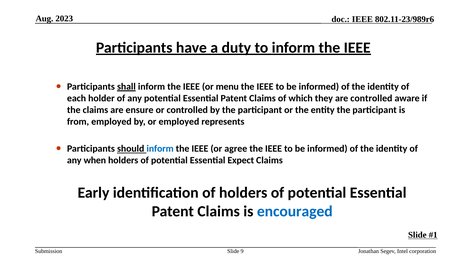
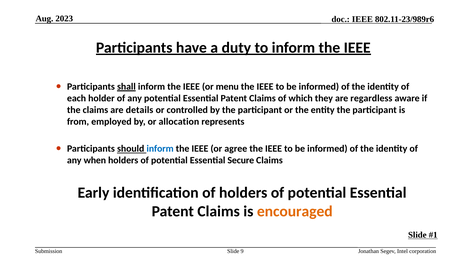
are controlled: controlled -> regardless (371, 99)
ensure: ensure -> details (140, 110)
or employed: employed -> allocation (179, 122)
Expect: Expect -> Secure (241, 161)
encouraged colour: blue -> orange (295, 212)
